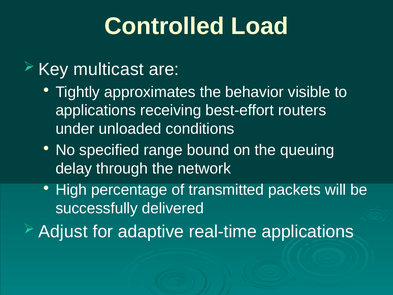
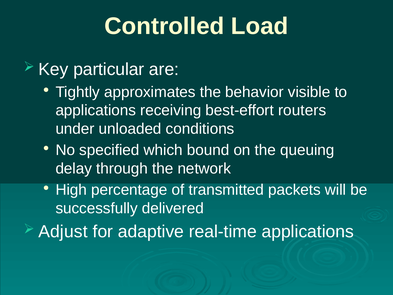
multicast: multicast -> particular (109, 69)
range: range -> which (163, 150)
